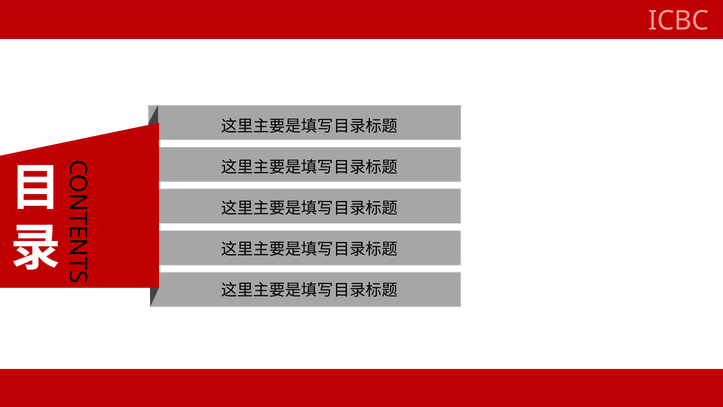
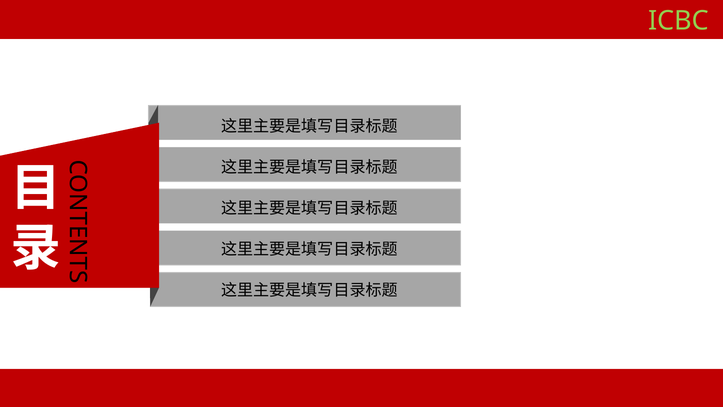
ICBC colour: pink -> light green (679, 21)
